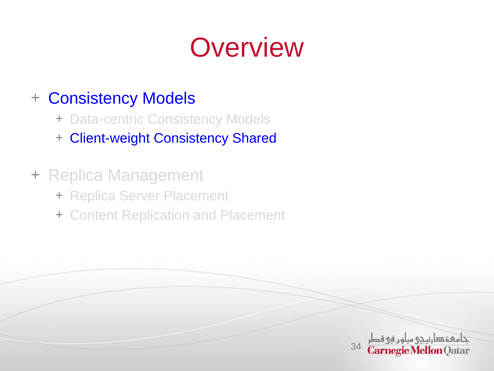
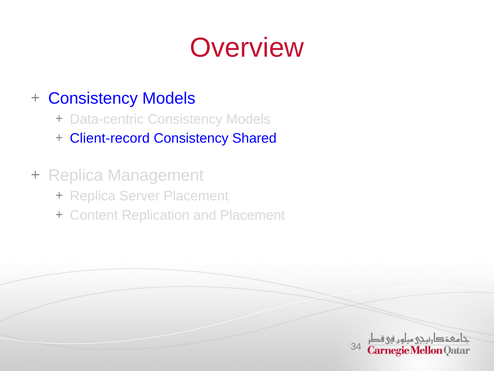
Client-weight: Client-weight -> Client-record (110, 138)
